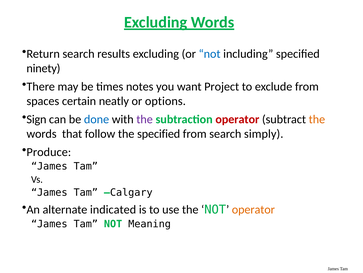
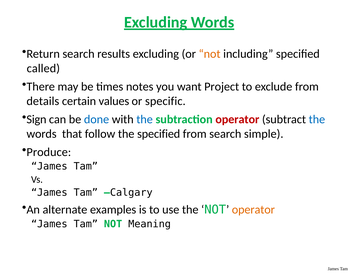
not colour: blue -> orange (210, 54)
ninety: ninety -> called (43, 68)
spaces: spaces -> details (43, 101)
neatly: neatly -> values (114, 101)
options: options -> specific (165, 101)
the colour: purple -> blue (145, 119)
the colour: orange -> blue (317, 119)
simply: simply -> simple (264, 133)
indicated: indicated -> examples (113, 209)
